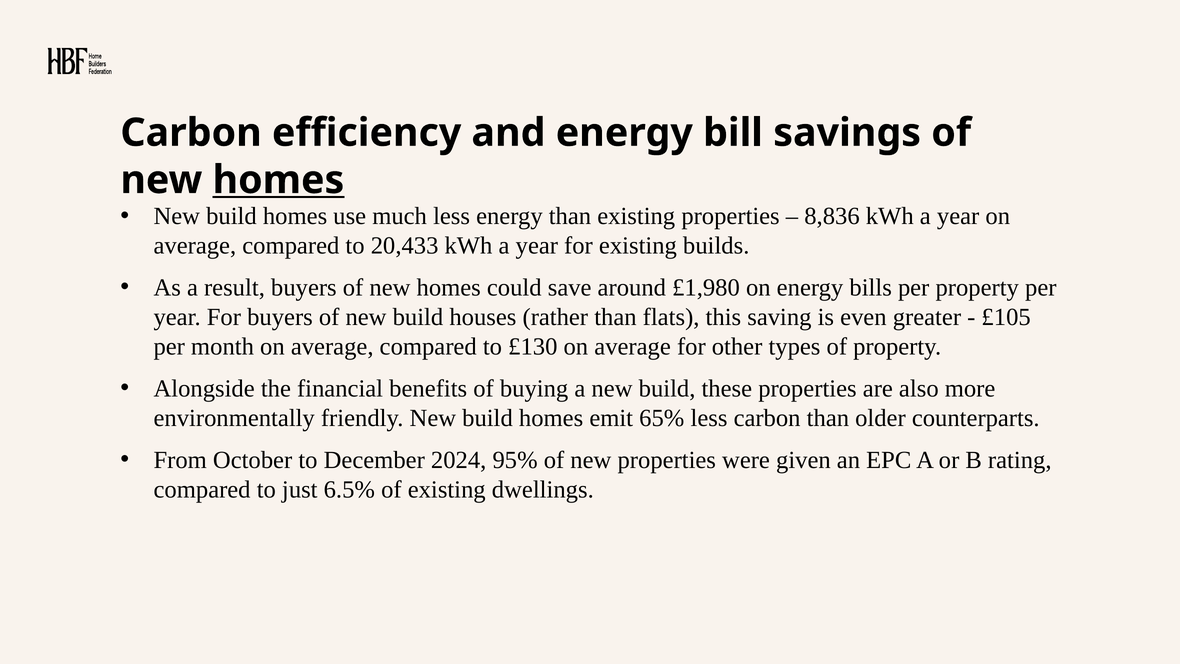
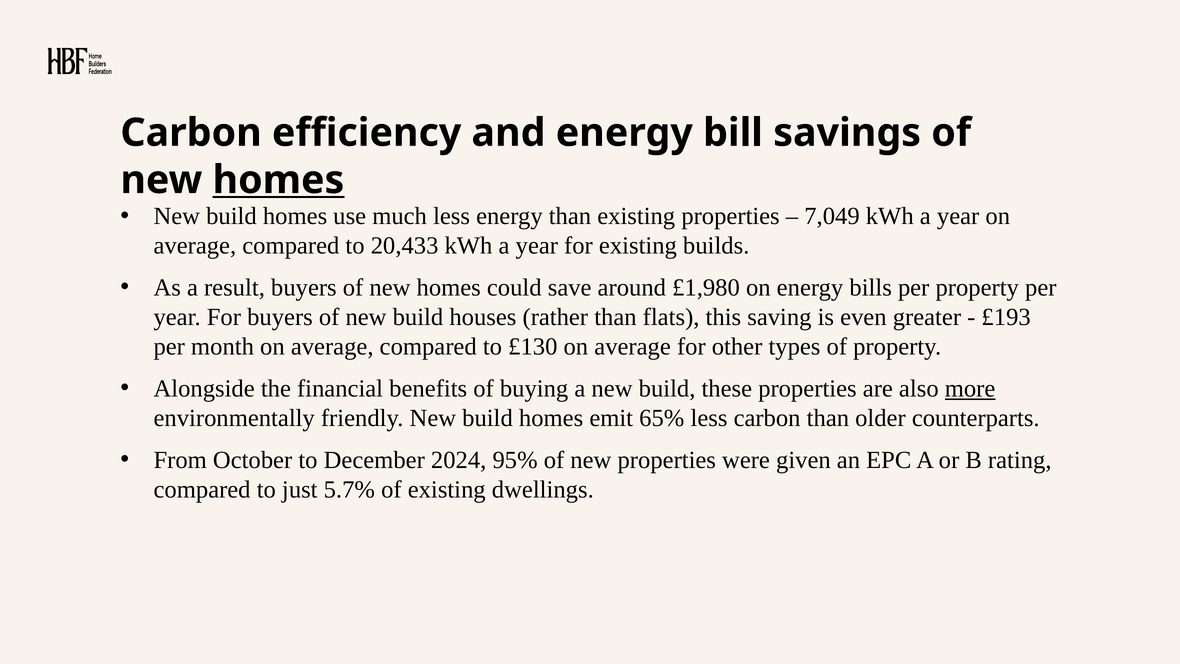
8,836: 8,836 -> 7,049 (832, 216)
£105: £105 -> £193 (1006, 317)
more underline: none -> present (970, 389)
6.5%: 6.5% -> 5.7% (349, 489)
